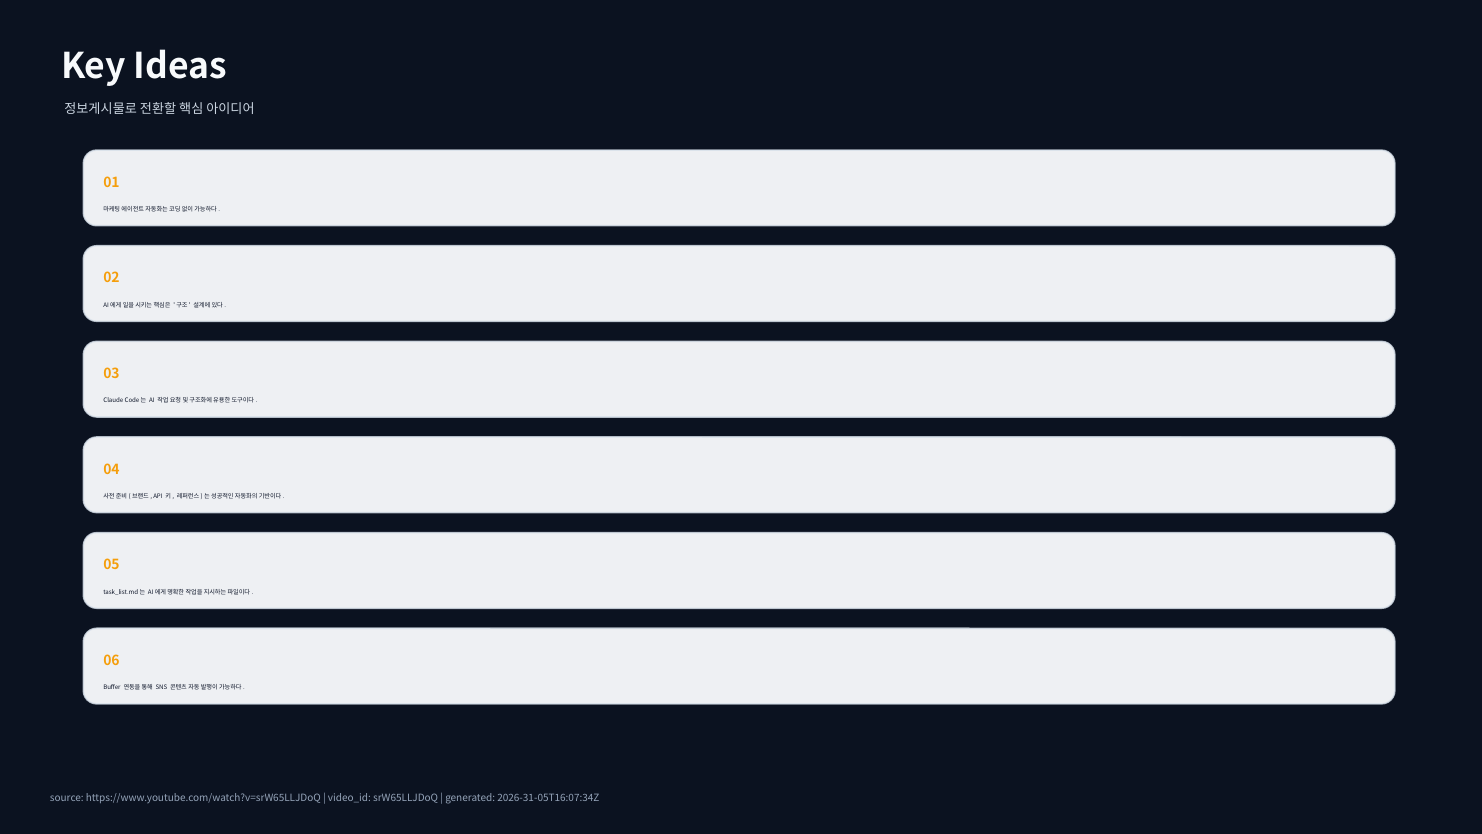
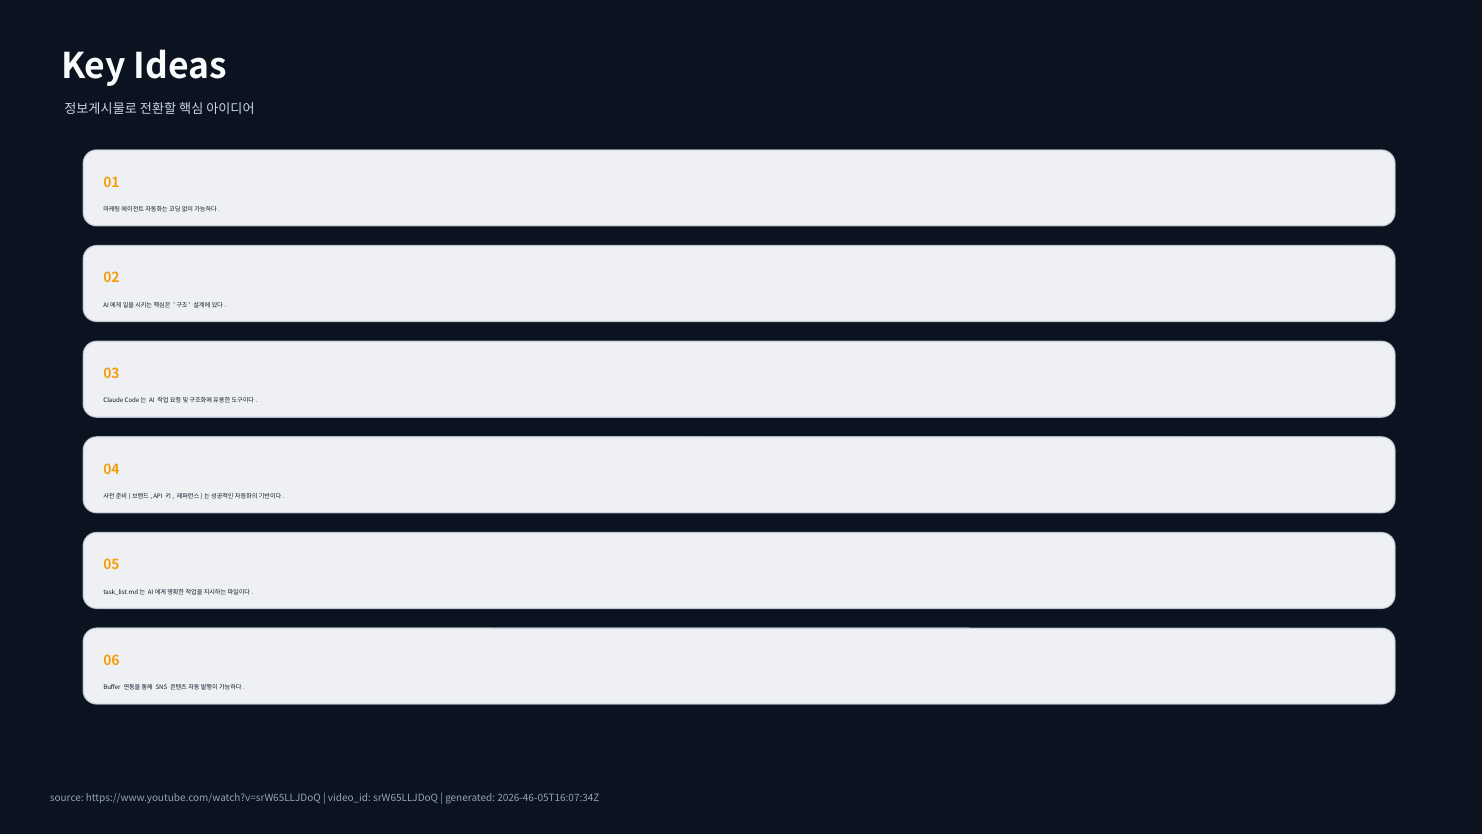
2026-31-05T16:07:34Z: 2026-31-05T16:07:34Z -> 2026-46-05T16:07:34Z (548, 798)
